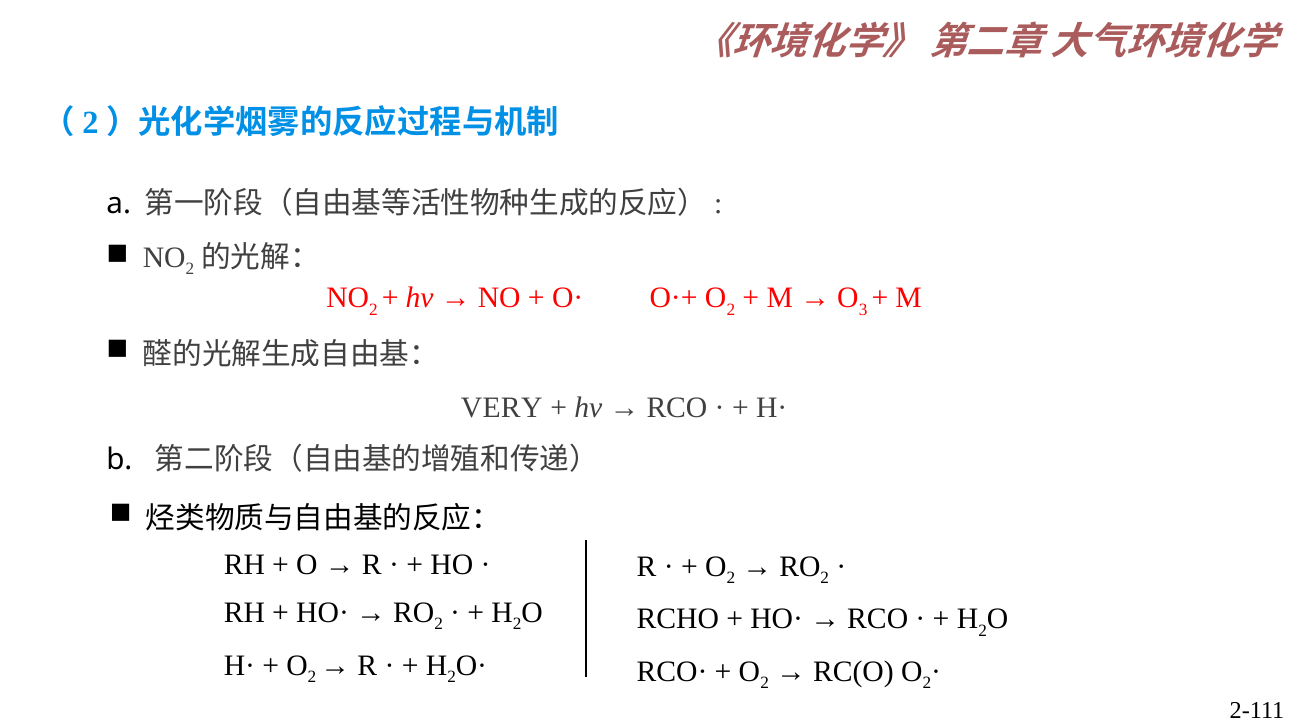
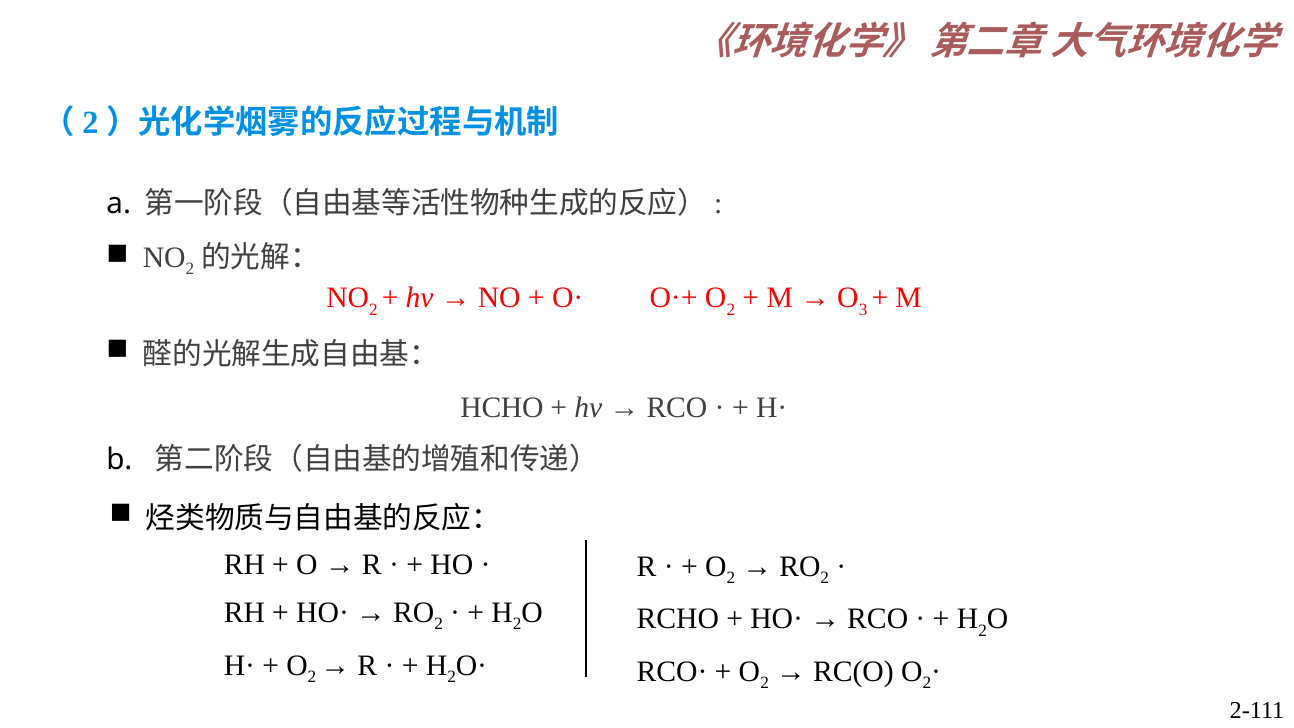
VERY: VERY -> HCHO (502, 407)
